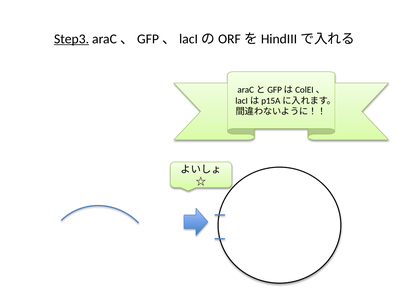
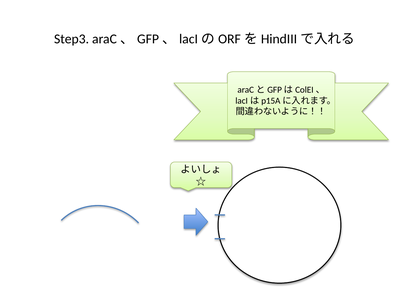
Step3 underline: present -> none (72, 39)
